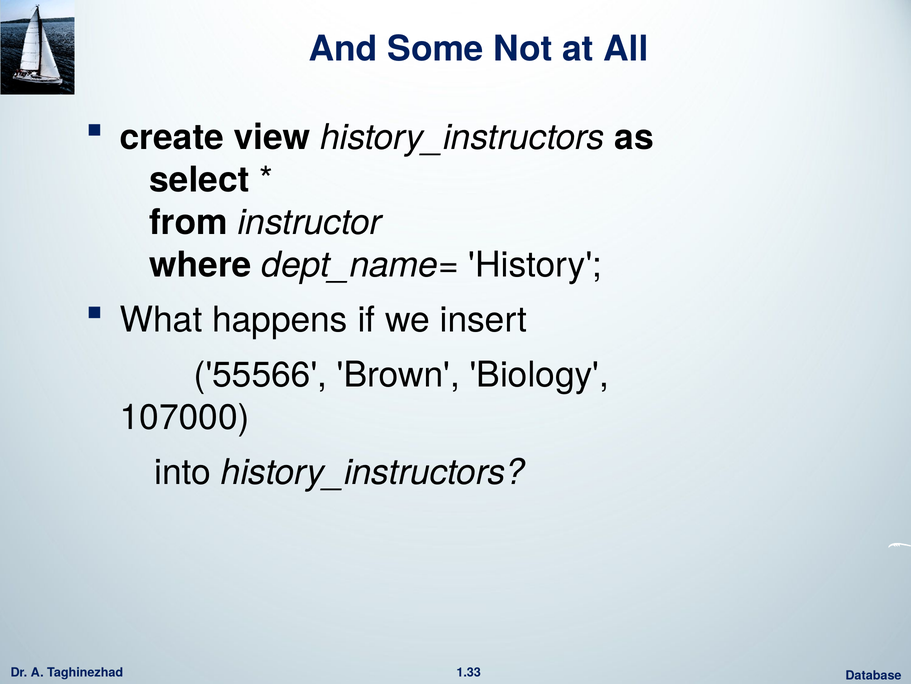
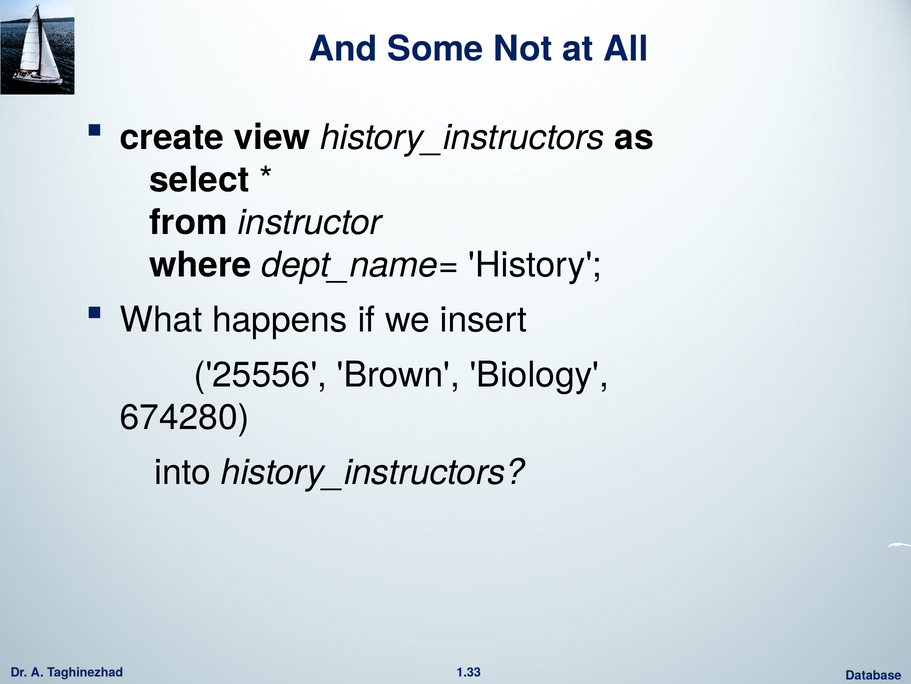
55566: 55566 -> 25556 (260, 375)
107000: 107000 -> 674280 (185, 417)
